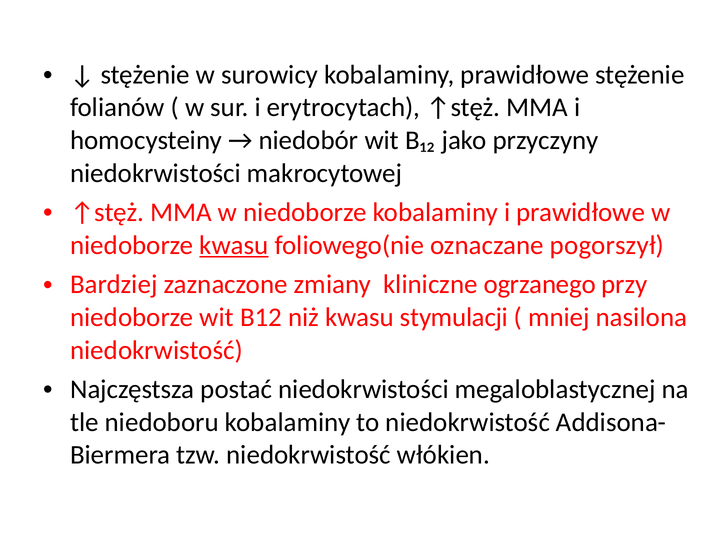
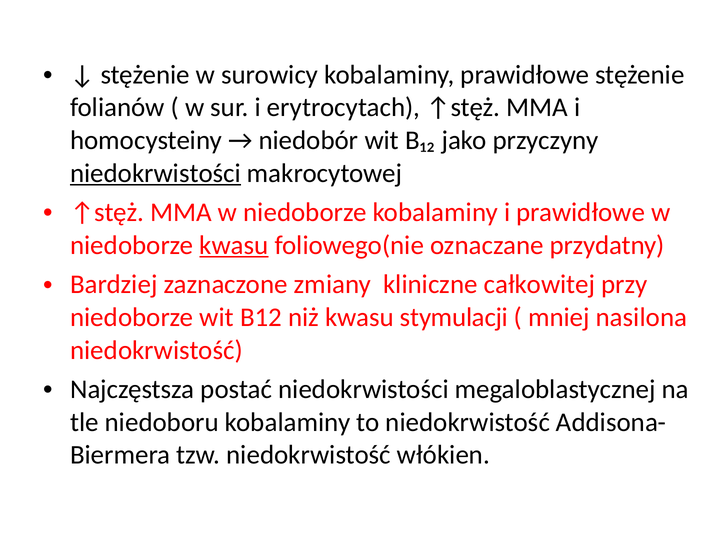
niedokrwistości underline: none -> present (155, 173)
pogorszył: pogorszył -> przydatny (607, 245)
ogrzanego: ogrzanego -> całkowitej (540, 285)
